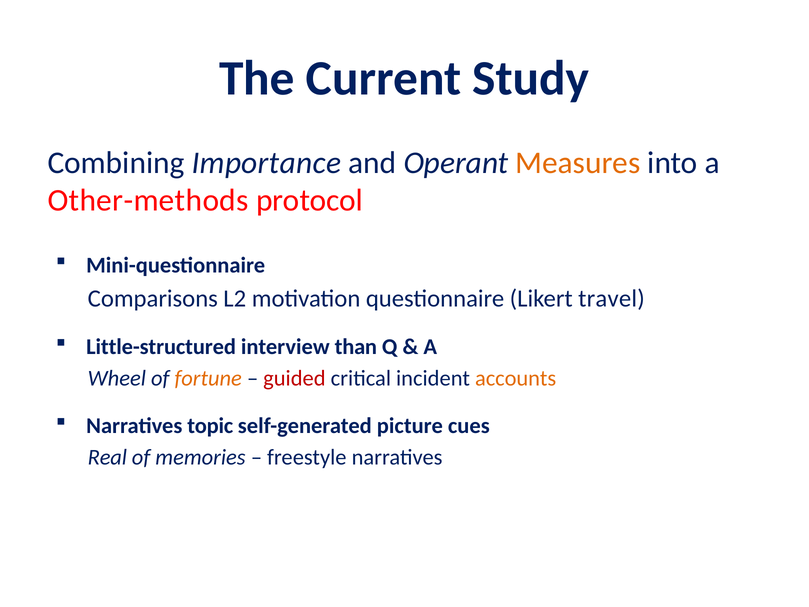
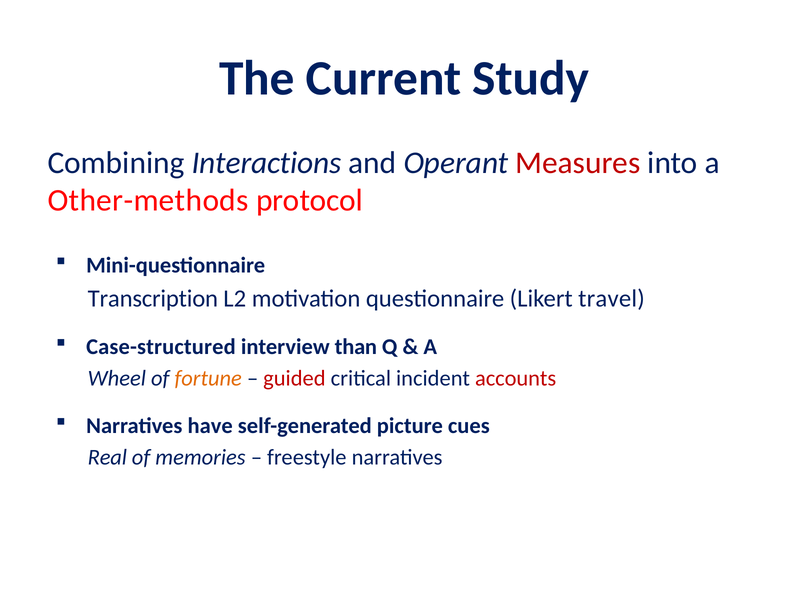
Importance: Importance -> Interactions (267, 163)
Measures colour: orange -> red (578, 163)
Comparisons: Comparisons -> Transcription (153, 299)
Little-structured: Little-structured -> Case-structured (161, 347)
accounts colour: orange -> red (516, 378)
topic: topic -> have (210, 426)
